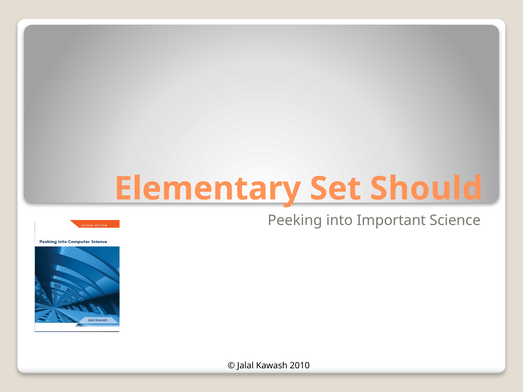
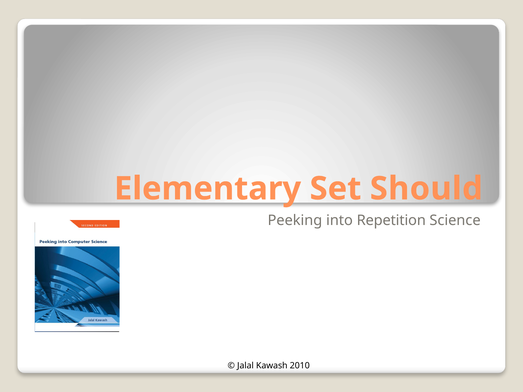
Important: Important -> Repetition (391, 220)
